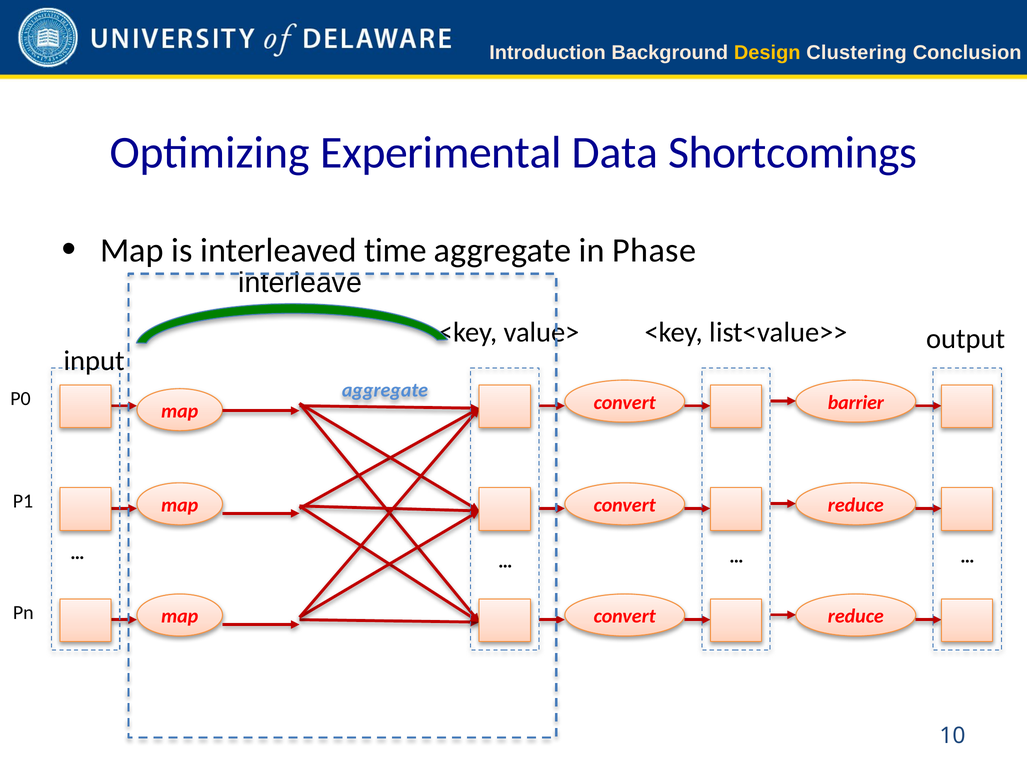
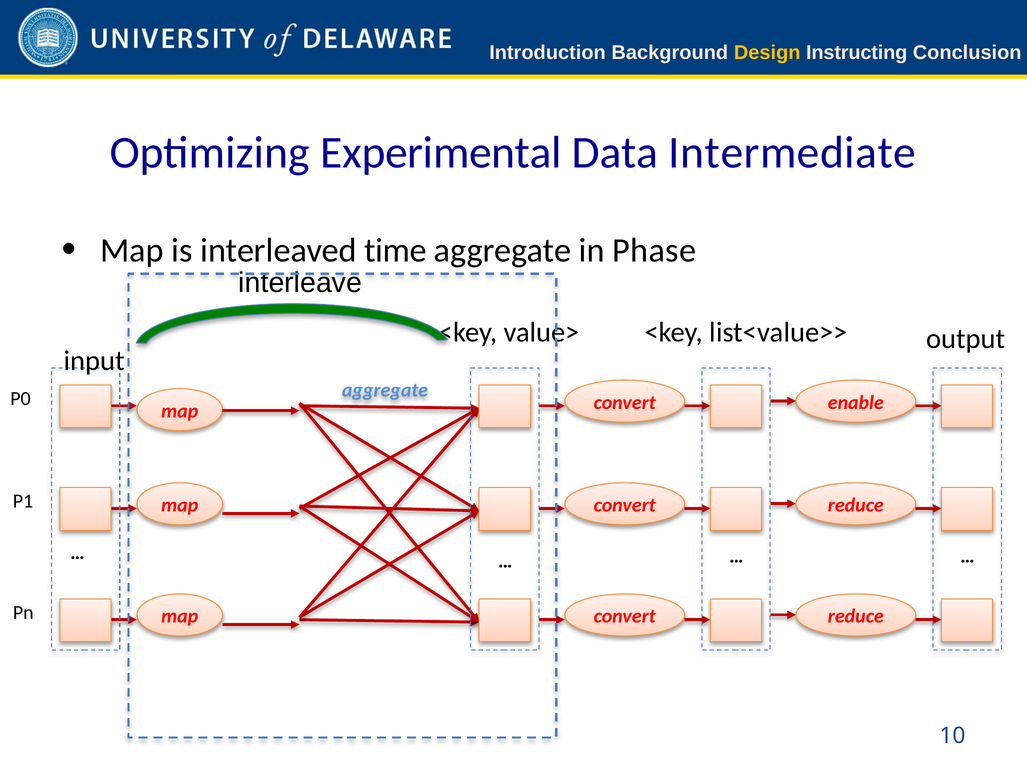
Clustering: Clustering -> Instructing (857, 53)
Shortcomings: Shortcomings -> Intermediate (792, 153)
barrier: barrier -> enable (856, 403)
